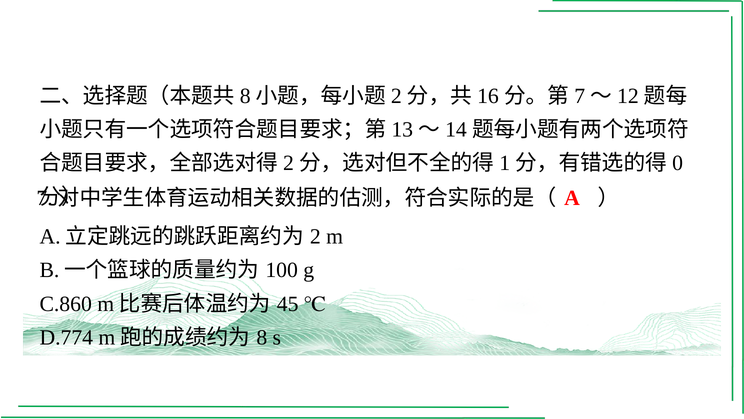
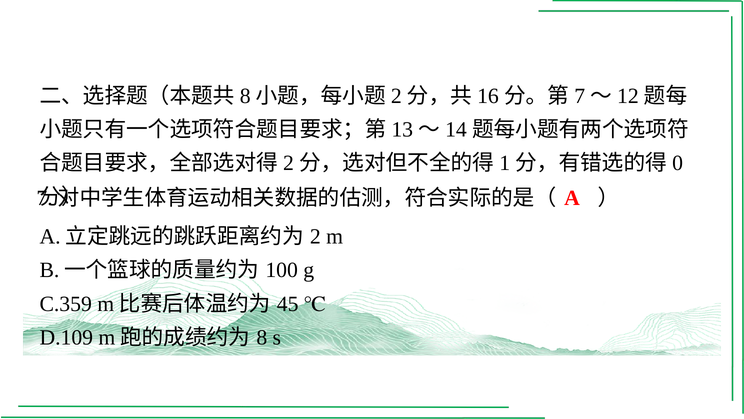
C.860: C.860 -> C.359 (66, 304)
D.774: D.774 -> D.109 (66, 337)
